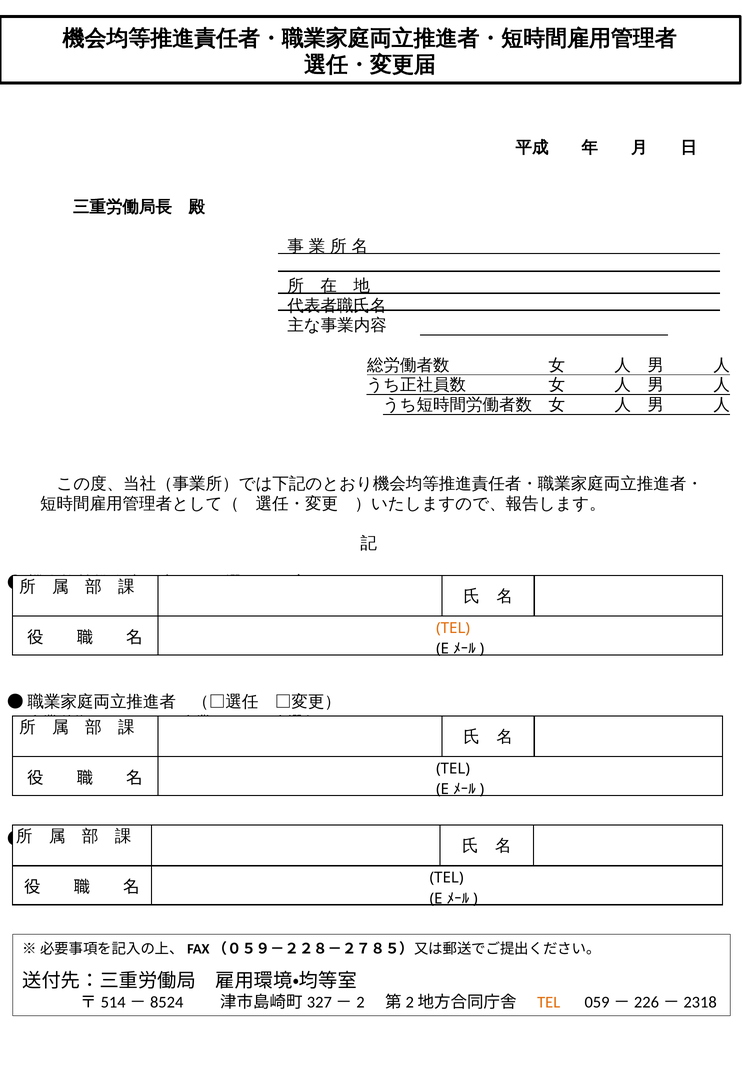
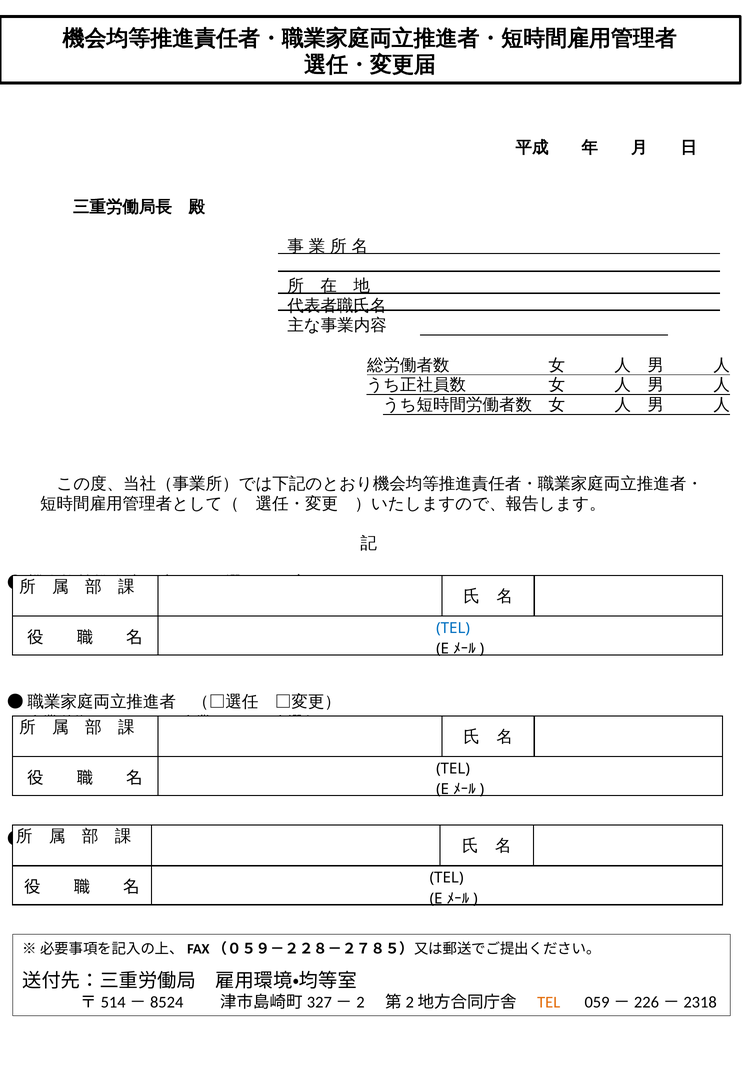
TEL colour: orange -> blue (453, 628)
